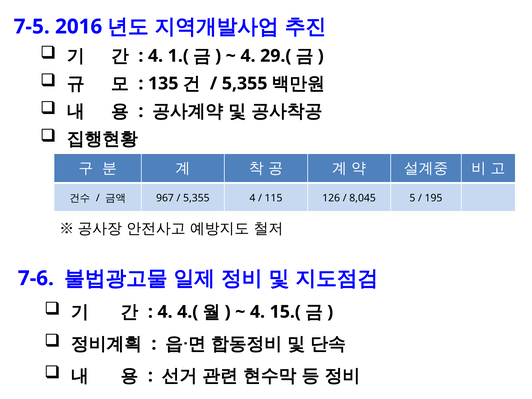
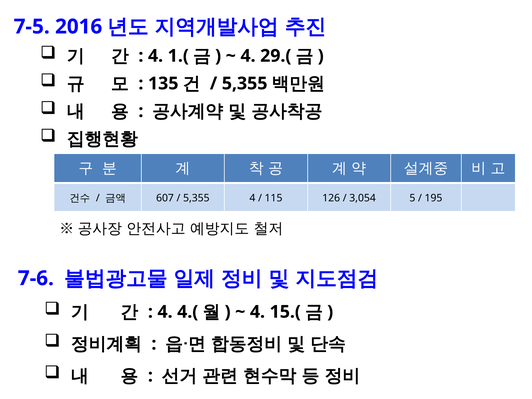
967: 967 -> 607 (165, 198)
8,045: 8,045 -> 3,054 (363, 198)
